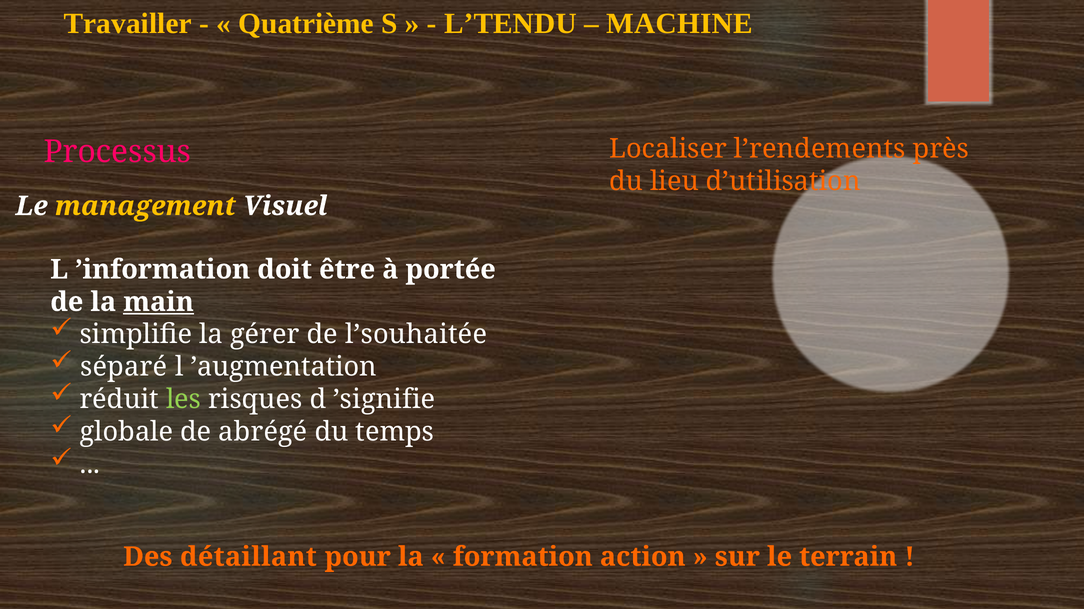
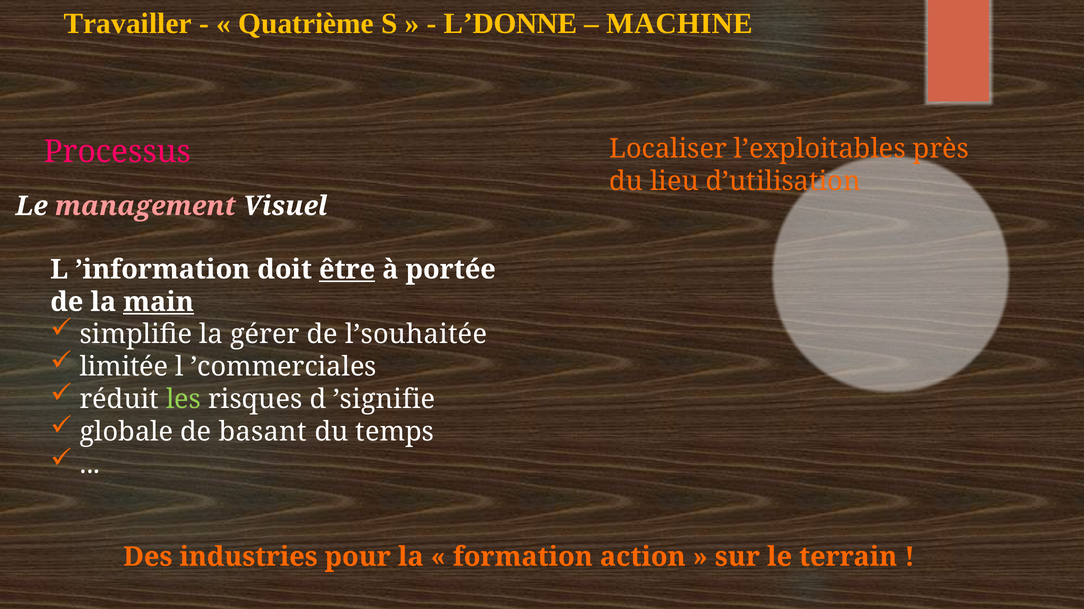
L’TENDU: L’TENDU -> L’DONNE (511, 24)
l’rendements: l’rendements -> l’exploitables (820, 149)
management colour: yellow -> pink (145, 206)
être underline: none -> present (347, 270)
séparé: séparé -> limitée (124, 367)
’augmentation: ’augmentation -> ’commerciales (284, 367)
abrégé: abrégé -> basant (263, 432)
détaillant: détaillant -> industries (249, 557)
